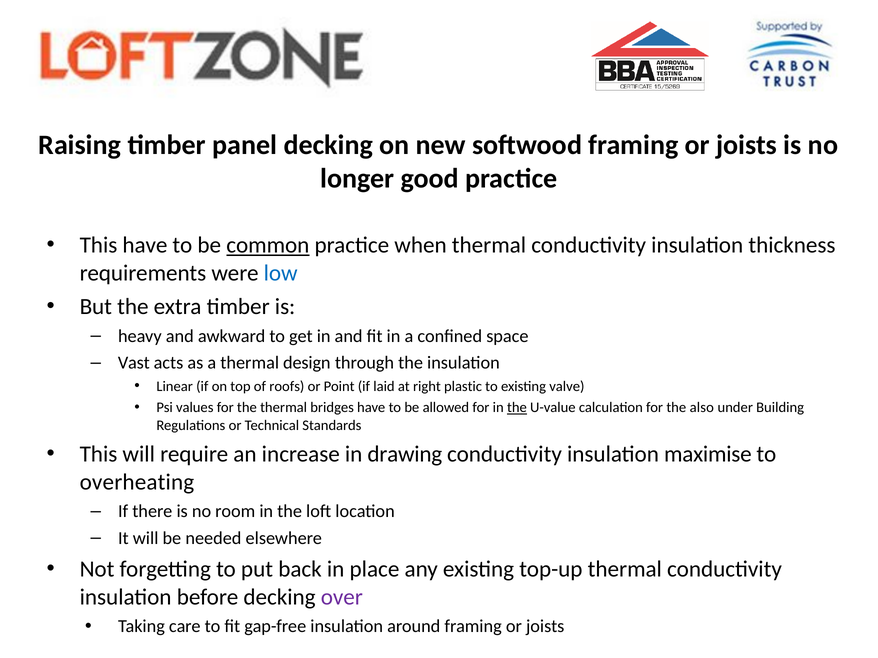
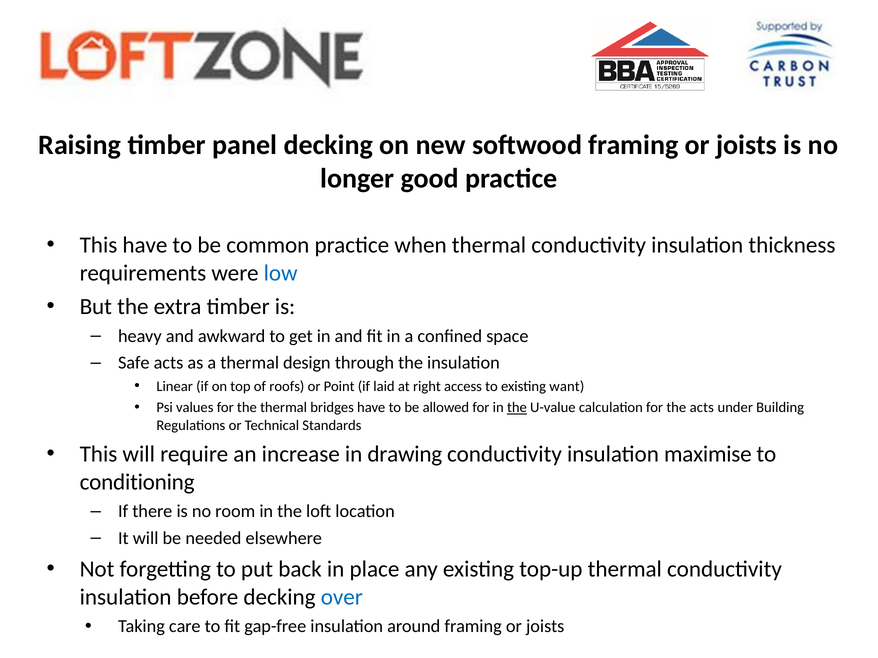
common underline: present -> none (268, 245)
Vast: Vast -> Safe (134, 363)
plastic: plastic -> access (463, 387)
valve: valve -> want (567, 387)
the also: also -> acts (702, 408)
overheating: overheating -> conditioning (137, 482)
over colour: purple -> blue (342, 598)
